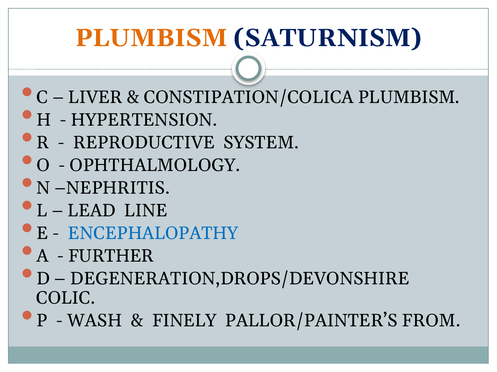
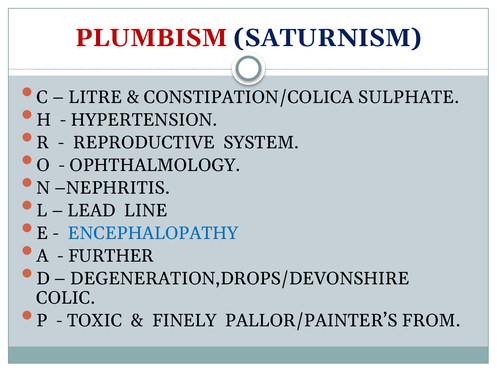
PLUMBISM colour: orange -> red (151, 38)
LIVER: LIVER -> LITRE (95, 97)
CONSTIPATION/COLICA PLUMBISM: PLUMBISM -> SULPHATE (409, 97)
WASH: WASH -> TOXIC (95, 321)
